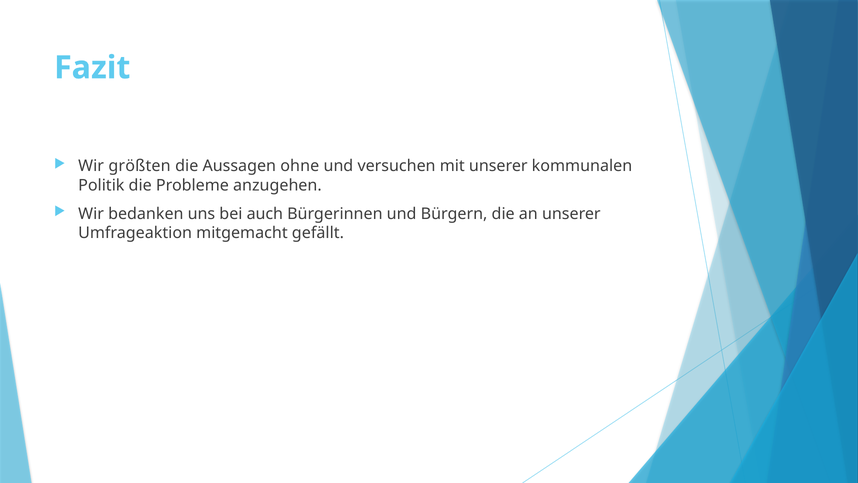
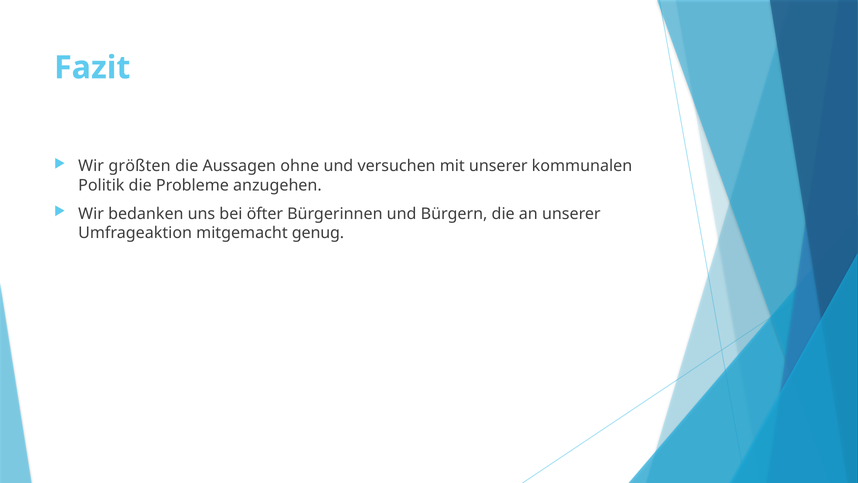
auch: auch -> öfter (265, 214)
gefällt: gefällt -> genug (318, 233)
